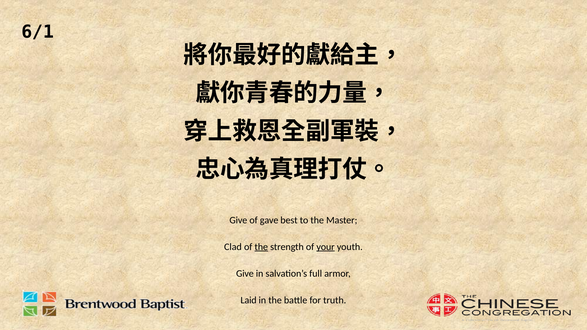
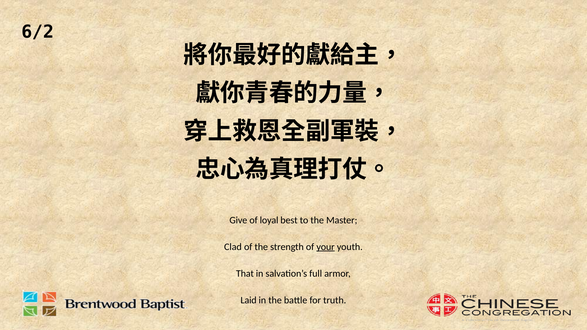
6/1: 6/1 -> 6/2 (38, 32)
gave: gave -> loyal (269, 220)
the underline: present -> none (261, 247)
Give: Give -> That (245, 274)
